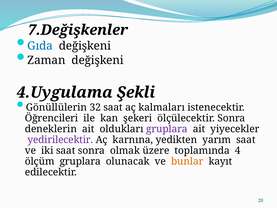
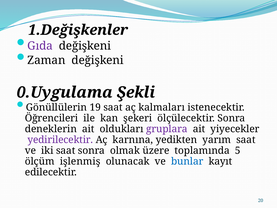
7.Değişkenler: 7.Değişkenler -> 1.Değişkenler (78, 30)
Gıda colour: blue -> purple (40, 46)
4.Uygulama: 4.Uygulama -> 0.Uygulama (65, 92)
32: 32 -> 19 (95, 107)
4: 4 -> 5 (238, 150)
ölçüm gruplara: gruplara -> işlenmiş (80, 161)
bunlar colour: orange -> blue (187, 161)
